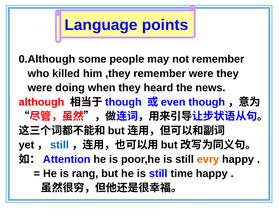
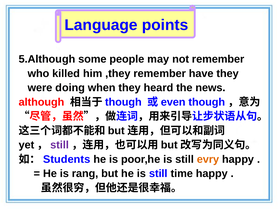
0.Although: 0.Although -> 5.Although (47, 59)
remember were: were -> have (201, 74)
still colour: blue -> purple (60, 145)
Attention: Attention -> Students (67, 159)
